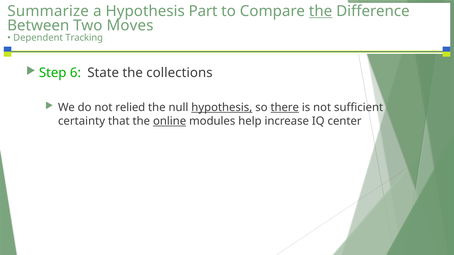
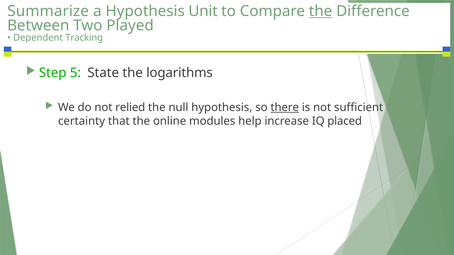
Part: Part -> Unit (203, 11)
Moves: Moves -> Played (130, 26)
6: 6 -> 5 (75, 73)
collections: collections -> logarithms (180, 73)
hypothesis underline: present -> none (222, 108)
online underline: present -> none (170, 121)
center: center -> placed (345, 121)
